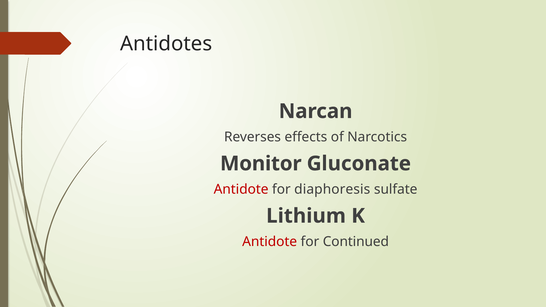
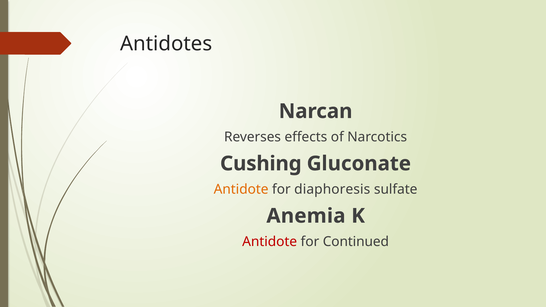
Monitor: Monitor -> Cushing (261, 164)
Antidote colour: red -> orange (241, 189)
Lithium: Lithium -> Anemia (306, 216)
